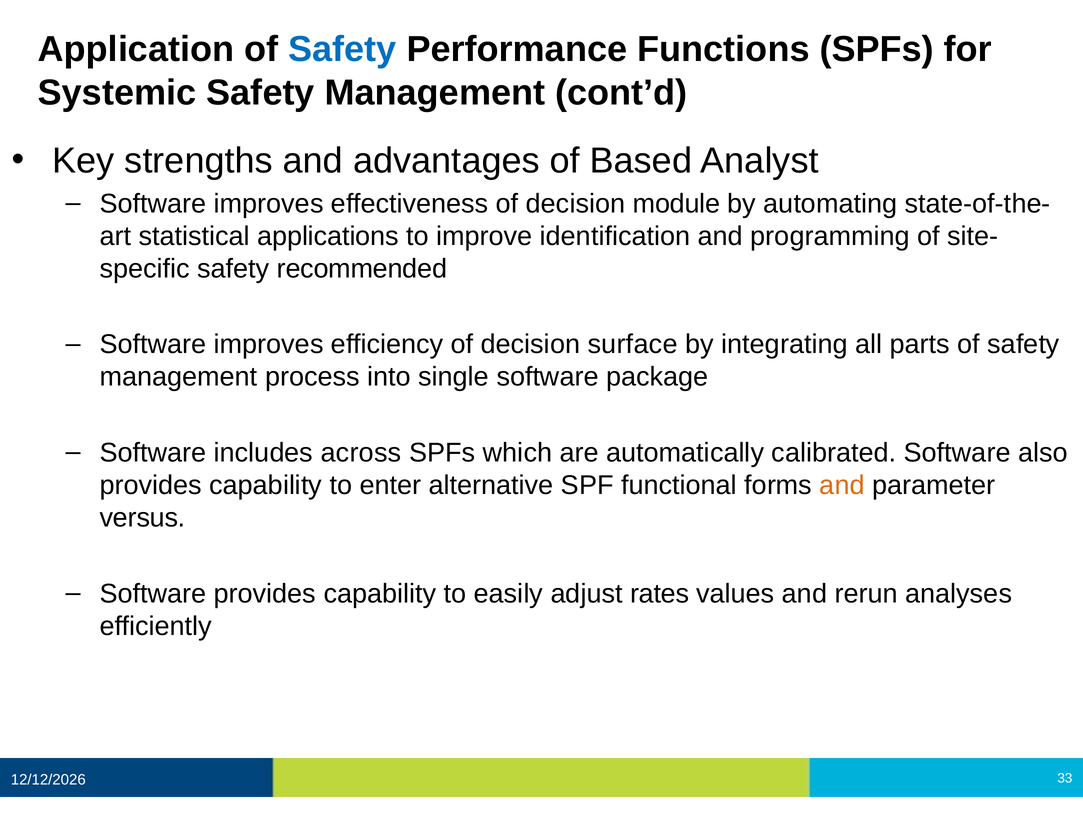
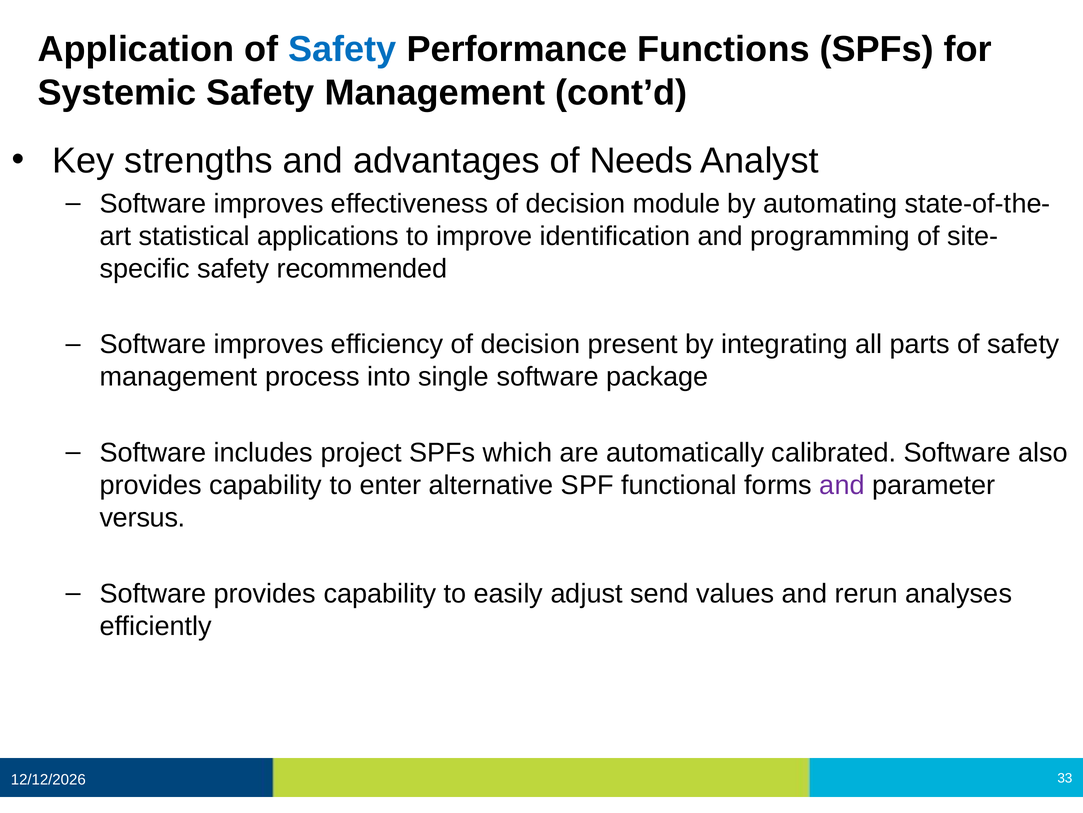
Based: Based -> Needs (641, 161)
surface: surface -> present (633, 344)
across: across -> project (361, 452)
and colour: orange -> purple (842, 485)
rates: rates -> send (659, 593)
